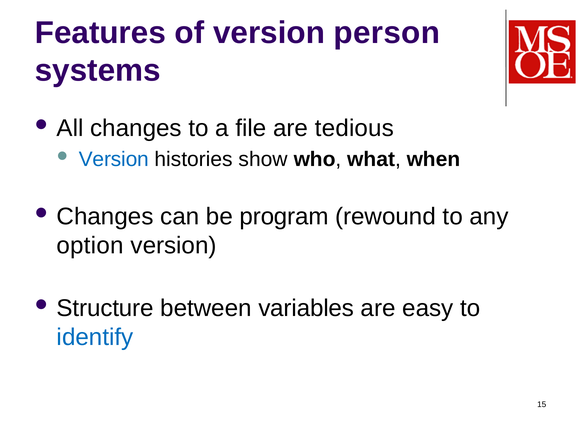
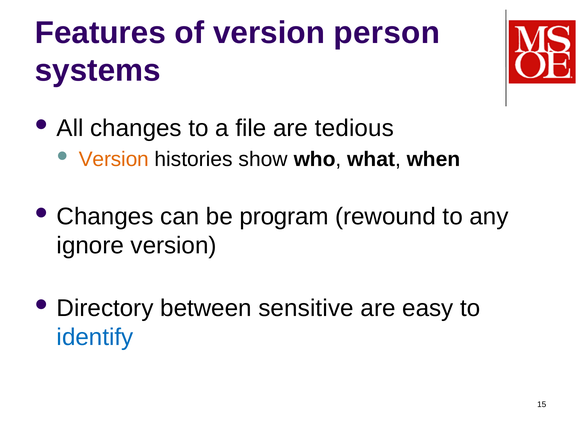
Version colour: blue -> orange (114, 159)
option: option -> ignore (90, 246)
Structure: Structure -> Directory (105, 309)
variables: variables -> sensitive (306, 309)
